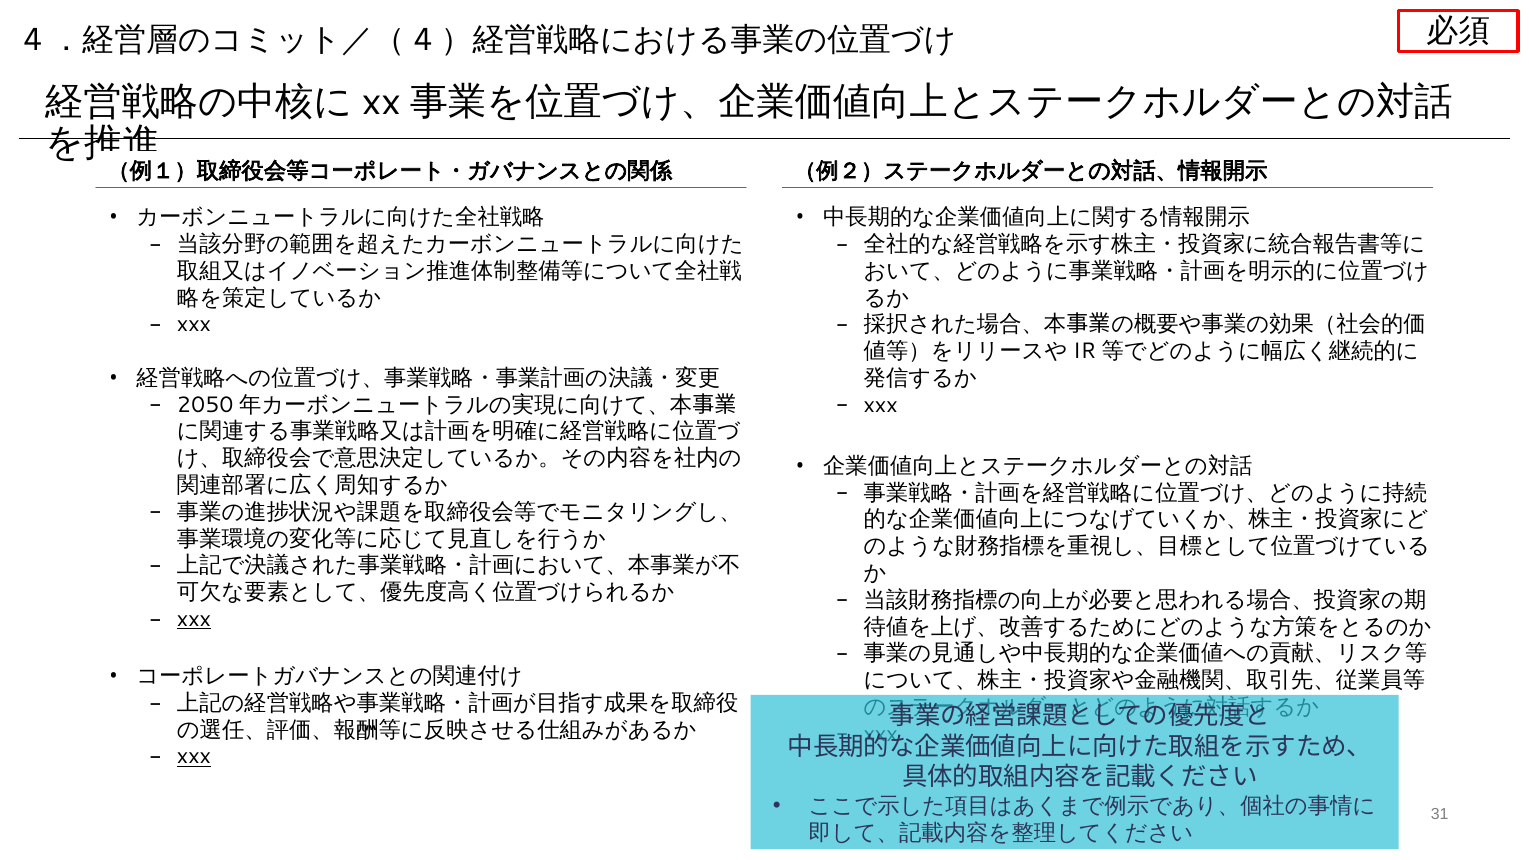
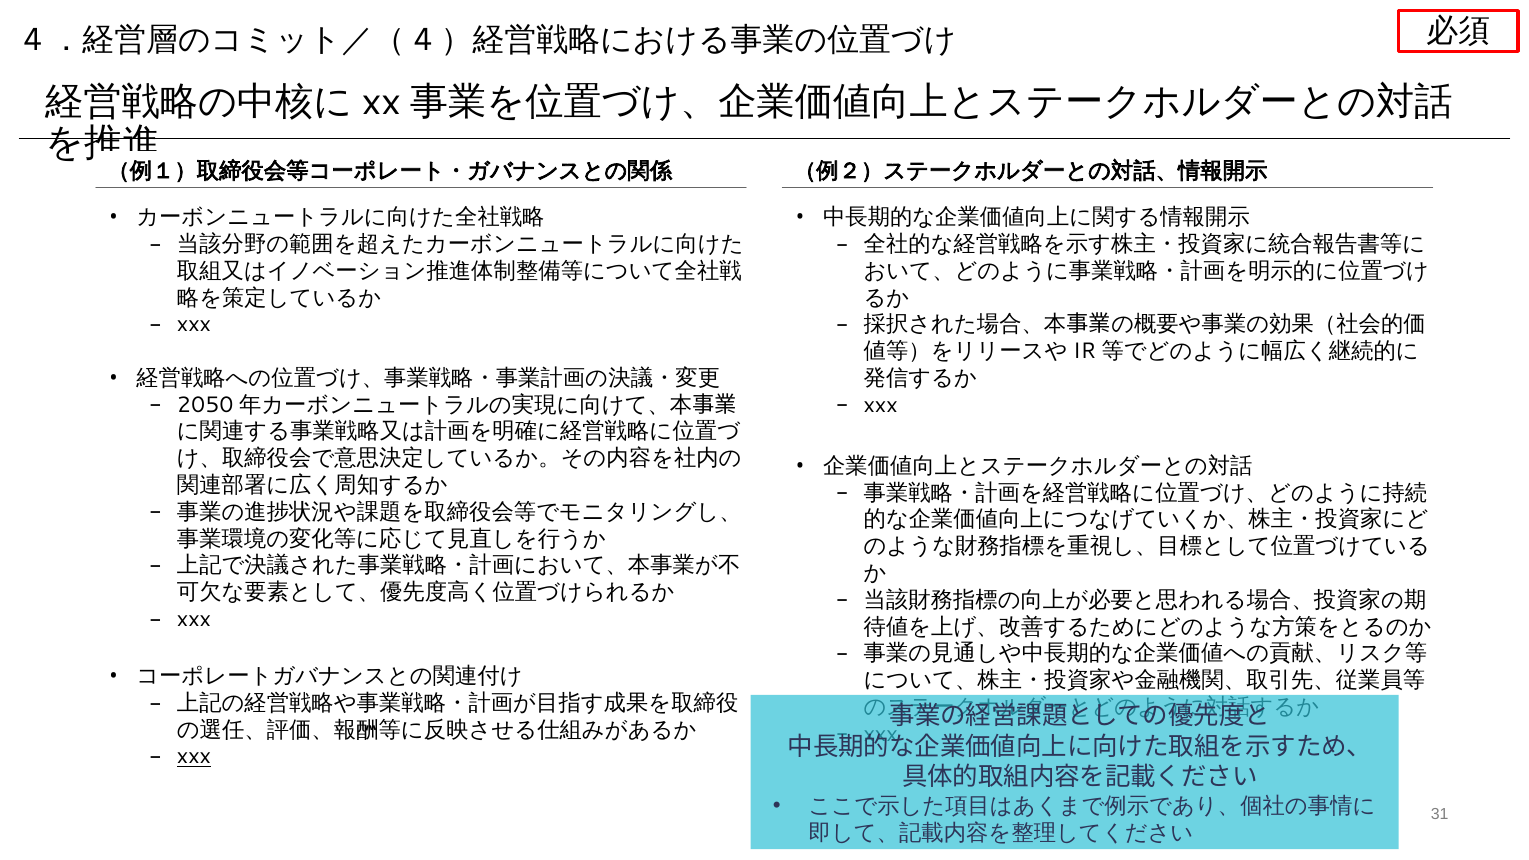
xxx underline: present -> none (194, 619)
